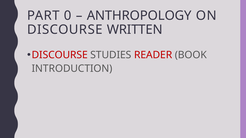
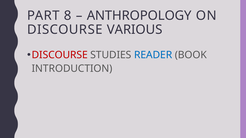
0: 0 -> 8 (68, 16)
WRITTEN: WRITTEN -> VARIOUS (135, 30)
READER colour: red -> blue (153, 55)
